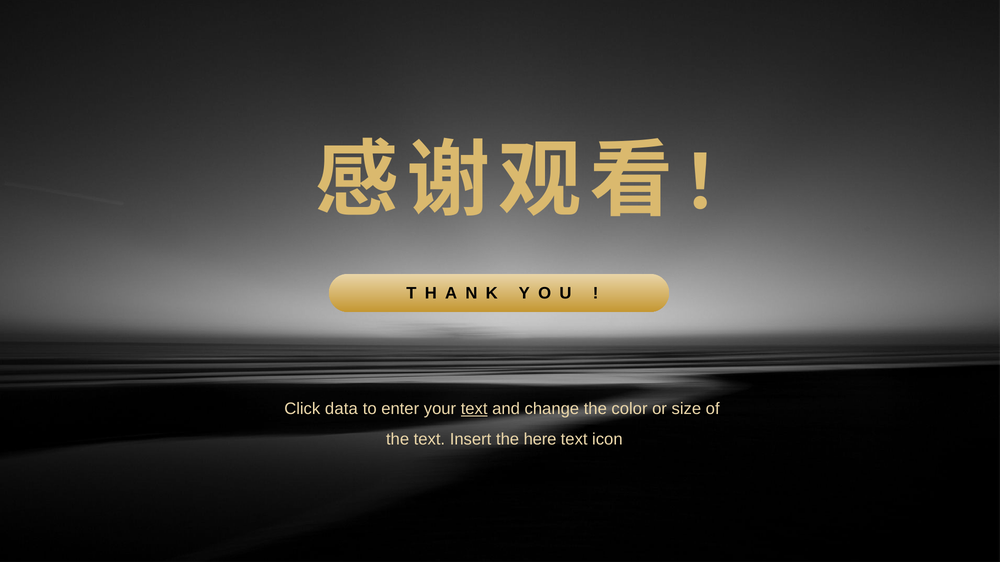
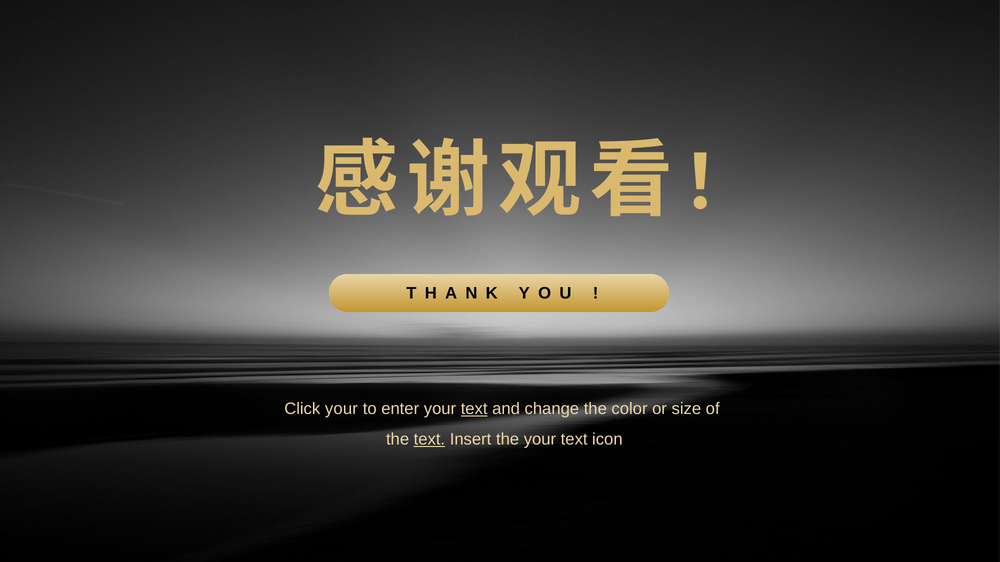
Click data: data -> your (341, 409)
text underline: none -> present (429, 440)
the here: here -> your (540, 440)
